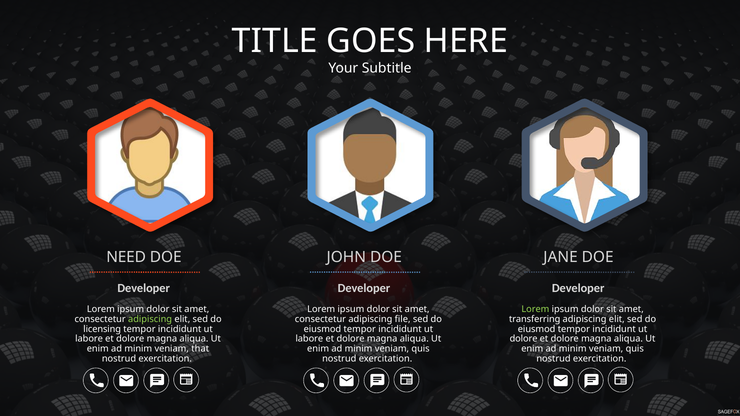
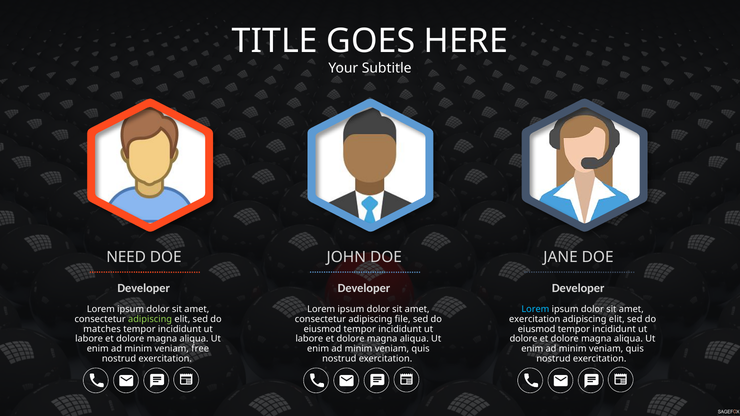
Lorem colour: light green -> light blue (535, 309)
transferring: transferring -> exercitation (535, 319)
licensing: licensing -> matches (102, 329)
that: that -> free (200, 349)
